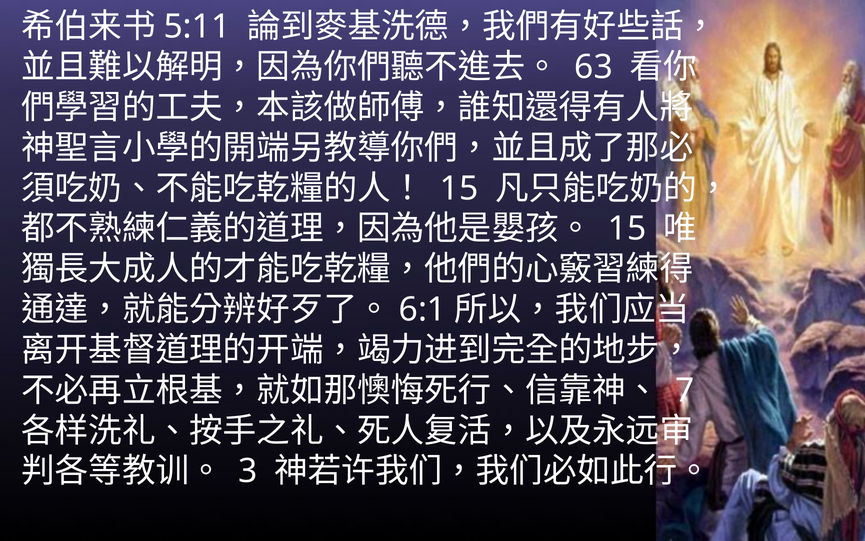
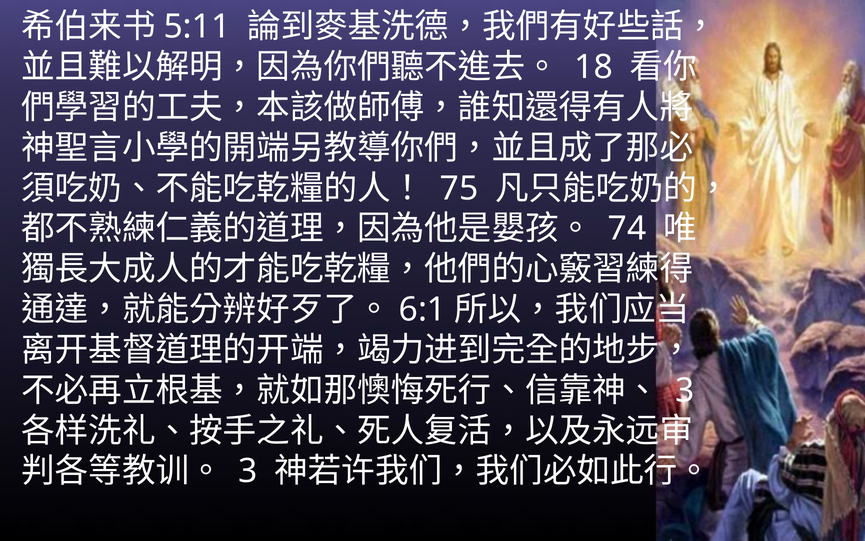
63: 63 -> 18 (594, 67)
15: 15 -> 75 (459, 188)
15: 15 -> 74 (627, 229)
7: 7 -> 3 (685, 390)
